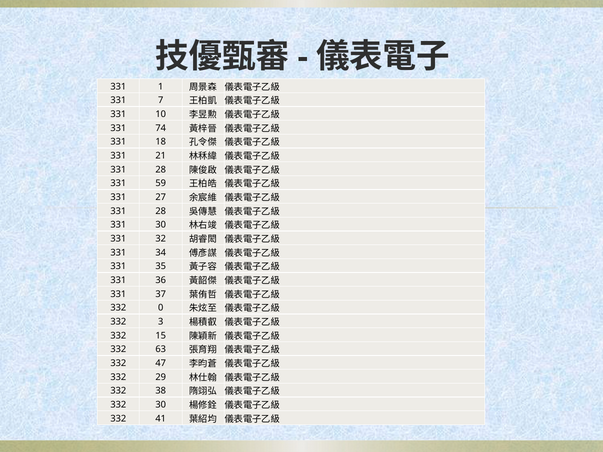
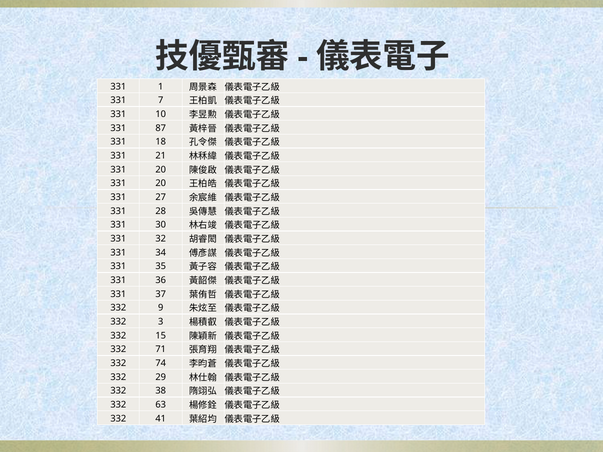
74: 74 -> 87 (161, 128)
28: 28 -> 20 (161, 170)
59: 59 -> 20 (161, 183)
0: 0 -> 9 (161, 308)
63: 63 -> 71 (161, 350)
47: 47 -> 74 (161, 363)
332 30: 30 -> 63 (161, 405)
